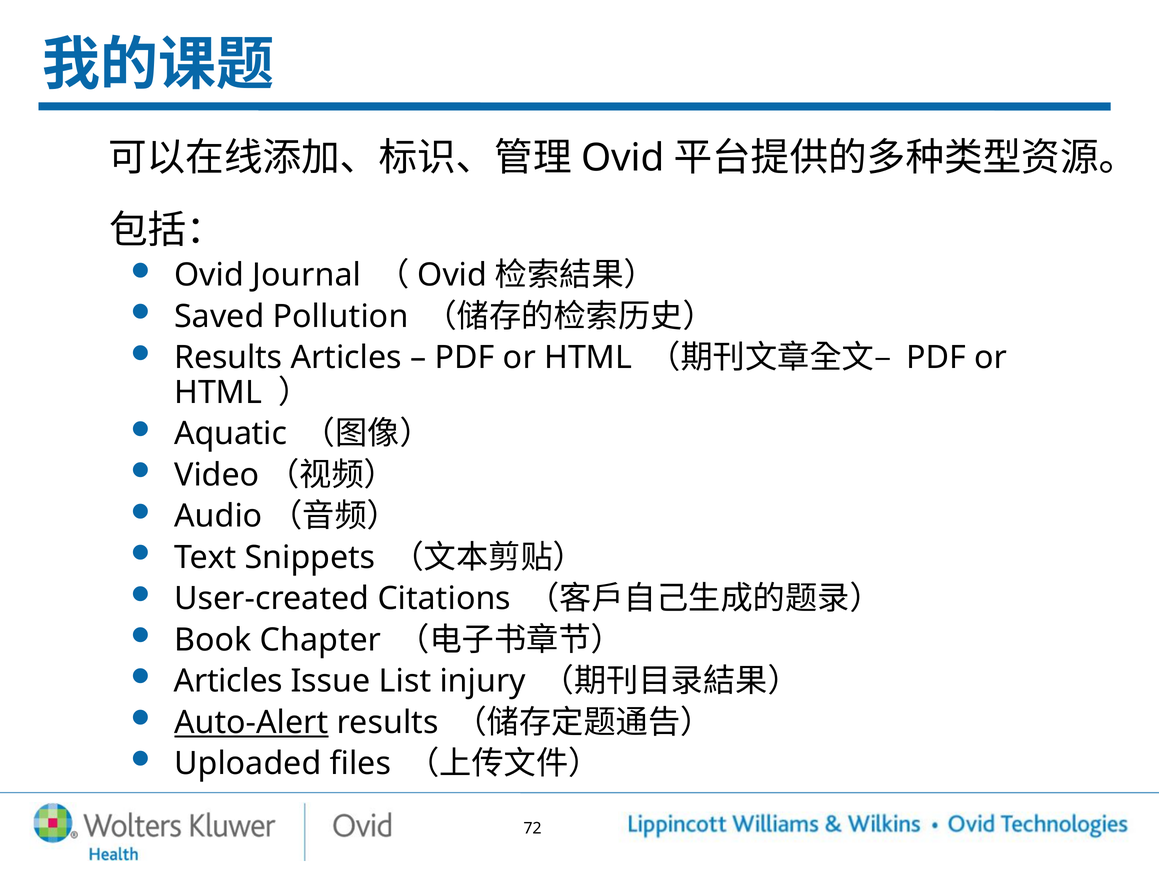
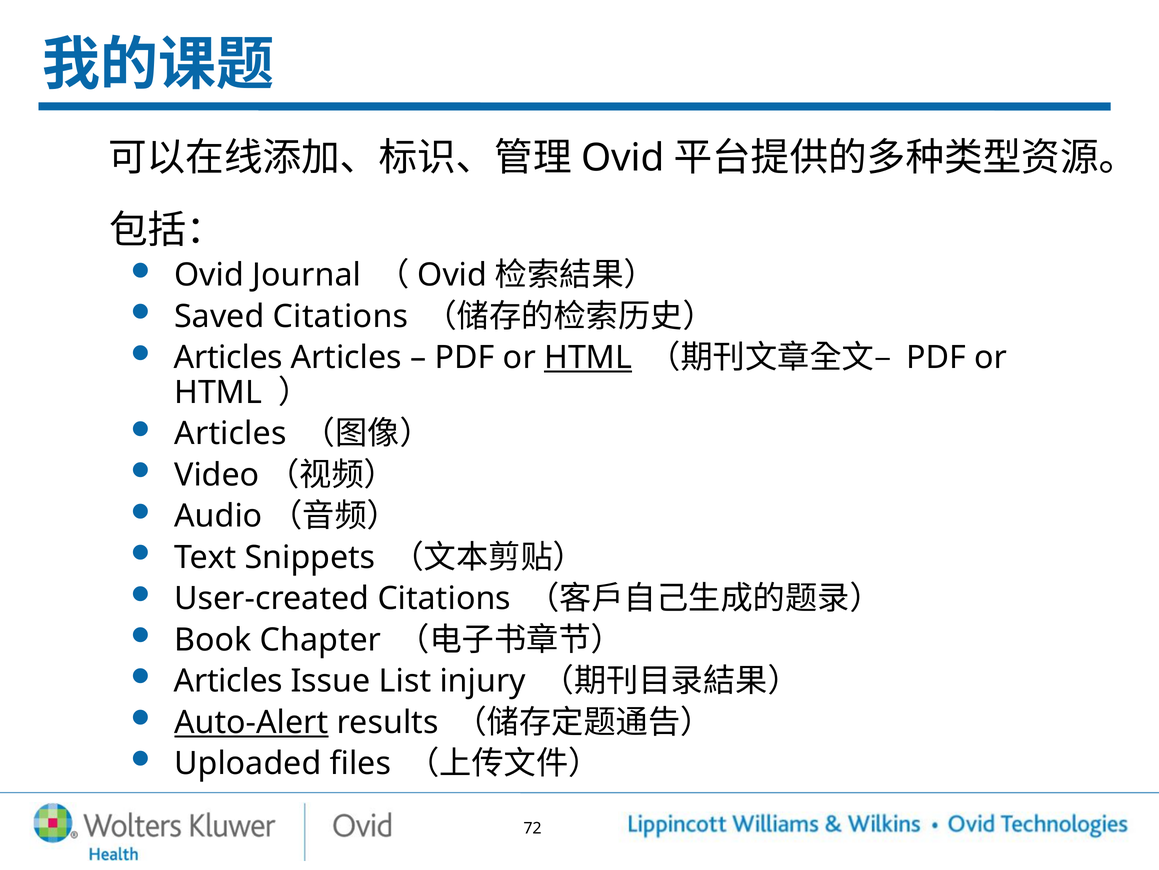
Saved Pollution: Pollution -> Citations (341, 316)
Results: Results -> Articles (228, 357)
HTML underline: none -> present (588, 357)
Aquatic: Aquatic -> Articles (231, 433)
